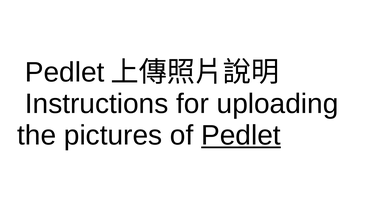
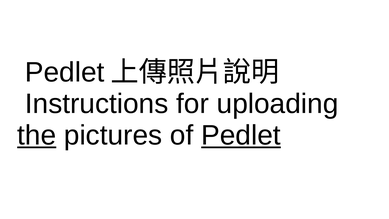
the underline: none -> present (37, 135)
